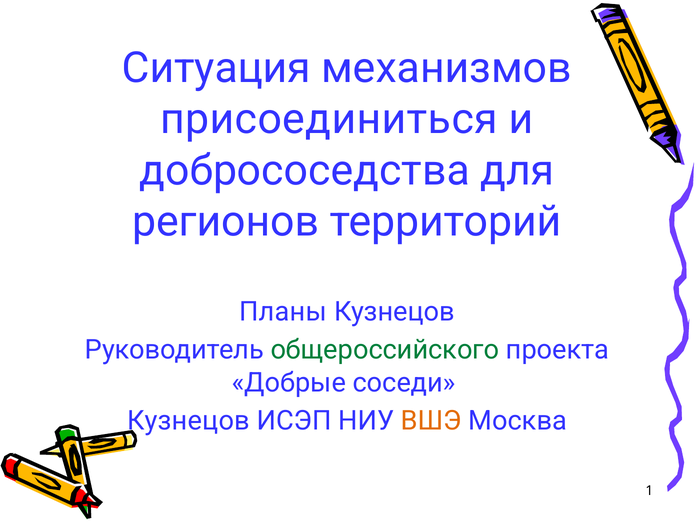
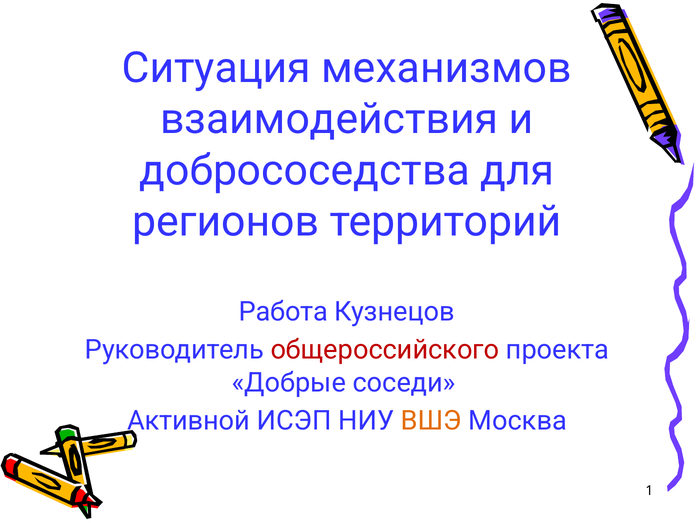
присоединиться: присоединиться -> взаимодействия (329, 119)
Планы: Планы -> Работа (283, 312)
общероссийского colour: green -> red (385, 350)
Кузнецов: Кузнецов -> Активной (189, 421)
